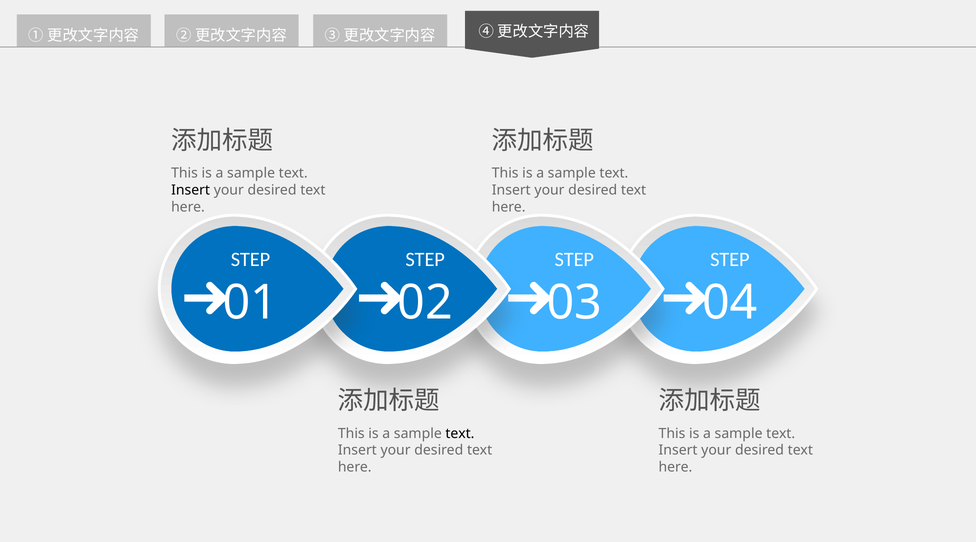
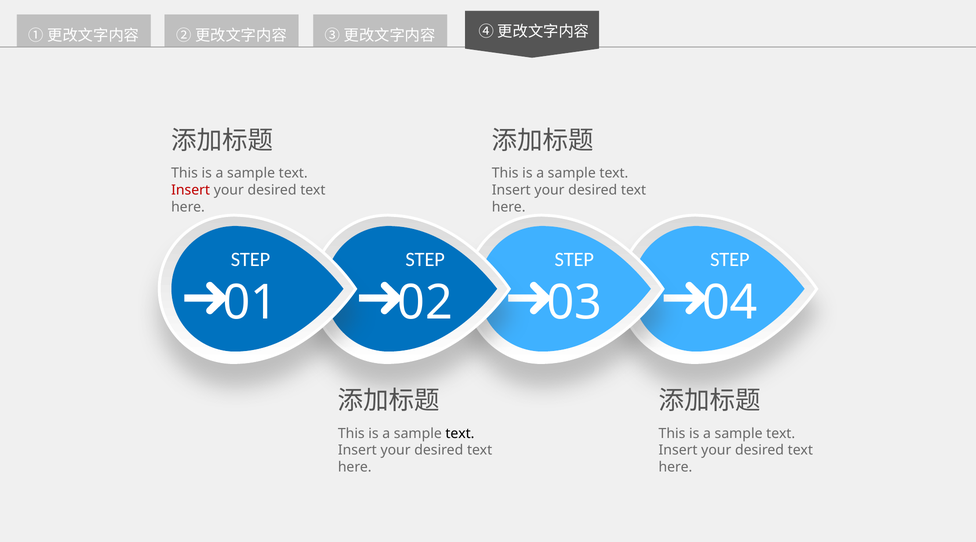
Insert colour: black -> red (191, 190)
